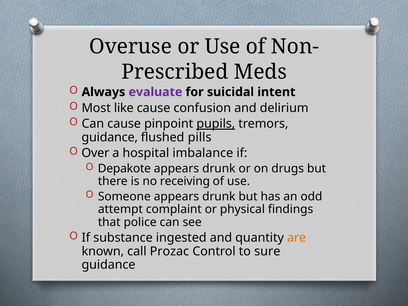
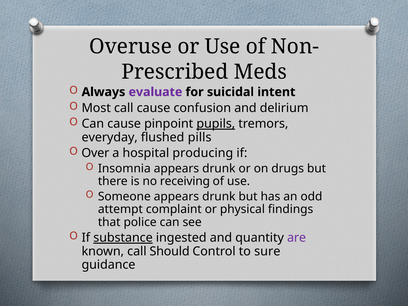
Most like: like -> call (124, 108)
guidance: guidance -> everyday (110, 137)
imbalance: imbalance -> producing (203, 153)
Depakote: Depakote -> Insomnia (124, 168)
substance underline: none -> present (123, 238)
are colour: orange -> purple (297, 238)
Prozac: Prozac -> Should (170, 251)
